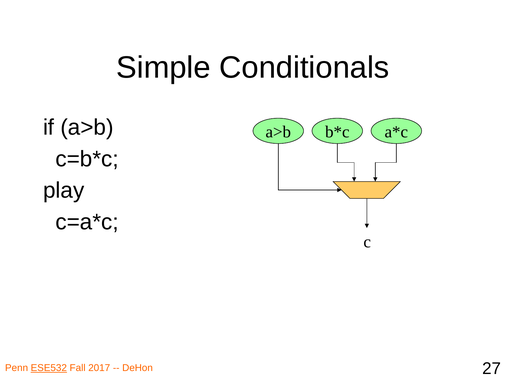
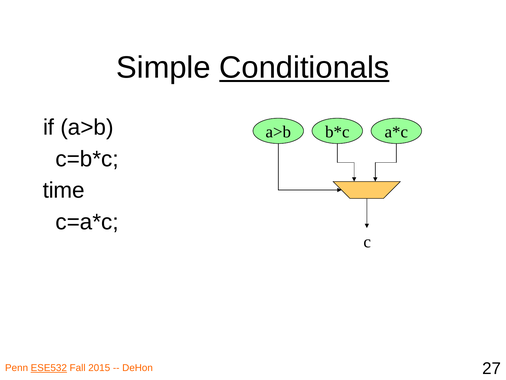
Conditionals underline: none -> present (304, 68)
play: play -> time (64, 190)
2017: 2017 -> 2015 (99, 368)
